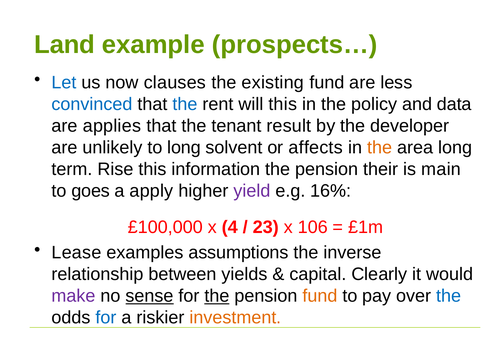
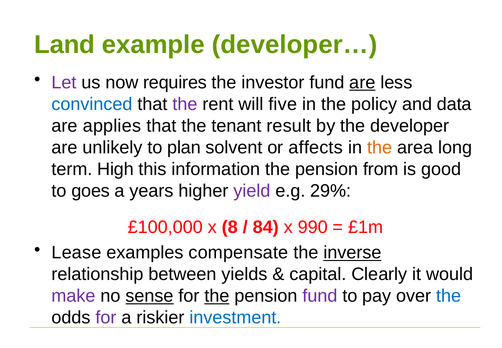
prospects…: prospects… -> developer… (295, 45)
Let colour: blue -> purple (64, 82)
clauses: clauses -> requires (175, 82)
existing: existing -> investor (273, 82)
are underline: none -> present (362, 82)
the colour: blue -> purple (185, 104)
will this: this -> five (283, 104)
to long: long -> plan (184, 147)
Rise: Rise -> High (116, 169)
their: their -> from (381, 169)
main: main -> good (441, 169)
apply: apply -> years (152, 191)
16%: 16% -> 29% (331, 191)
4: 4 -> 8 (230, 227)
23: 23 -> 84 (266, 227)
106: 106 -> 990 (313, 227)
assumptions: assumptions -> compensate (238, 252)
inverse underline: none -> present (352, 252)
fund colour: orange -> purple (320, 296)
for colour: blue -> purple (106, 317)
investment colour: orange -> blue (235, 317)
